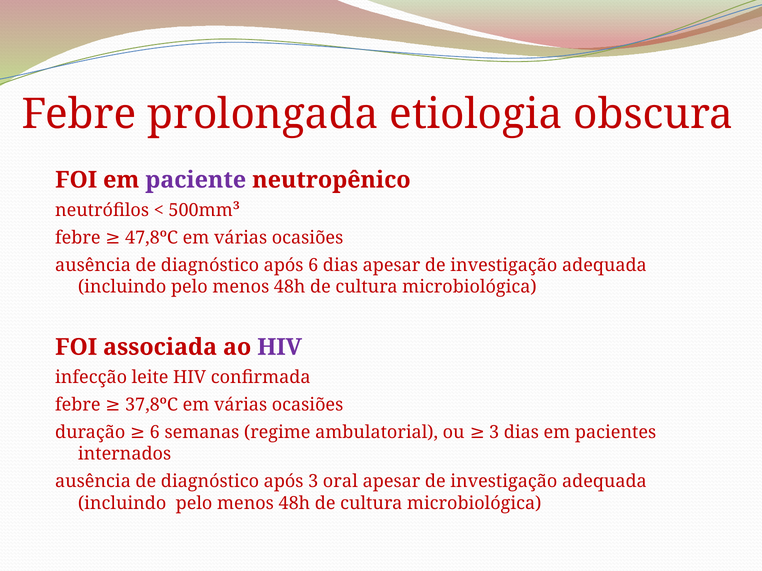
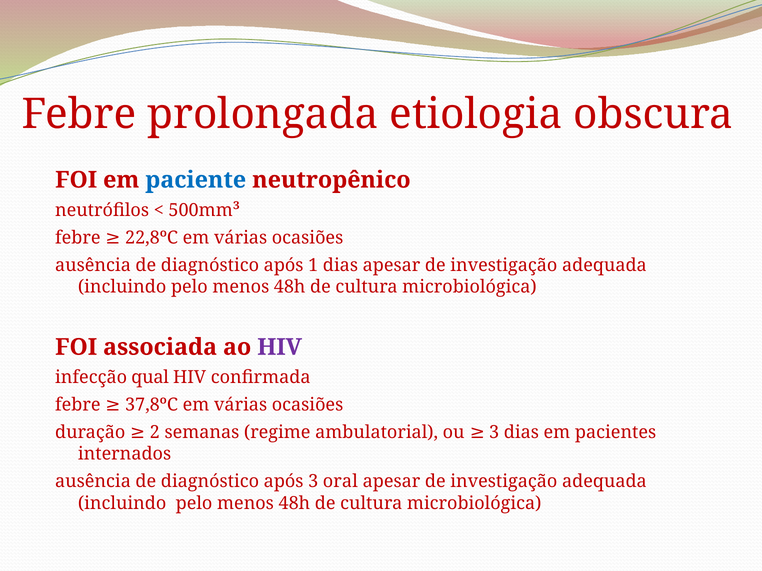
paciente colour: purple -> blue (196, 180)
47,8ºC: 47,8ºC -> 22,8ºC (152, 238)
após 6: 6 -> 1 (313, 266)
leite: leite -> qual (150, 378)
duração 6: 6 -> 2 (155, 433)
